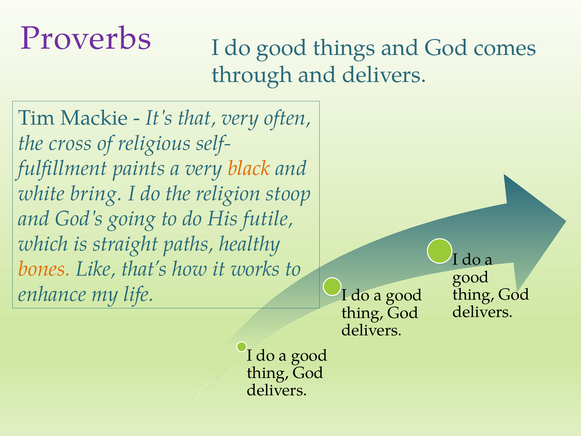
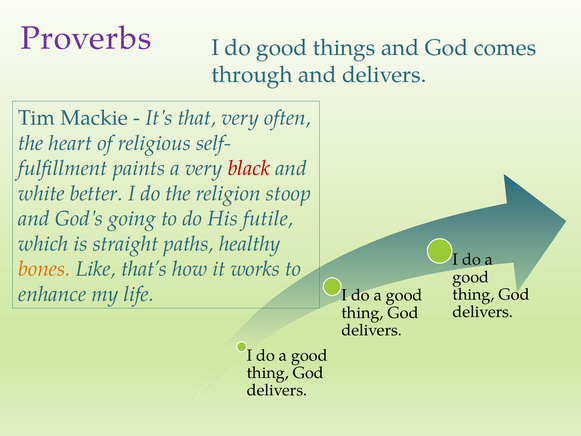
cross: cross -> heart (70, 143)
black colour: orange -> red (249, 168)
bring: bring -> better (96, 193)
